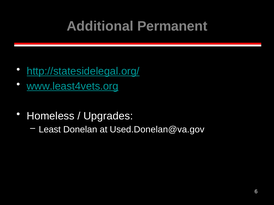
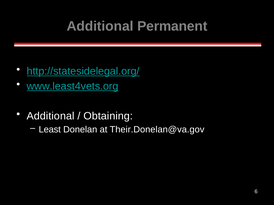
Homeless: Homeless -> Additional (51, 116)
Upgrades: Upgrades -> Obtaining (108, 116)
Used.Donelan@va.gov: Used.Donelan@va.gov -> Their.Donelan@va.gov (157, 130)
